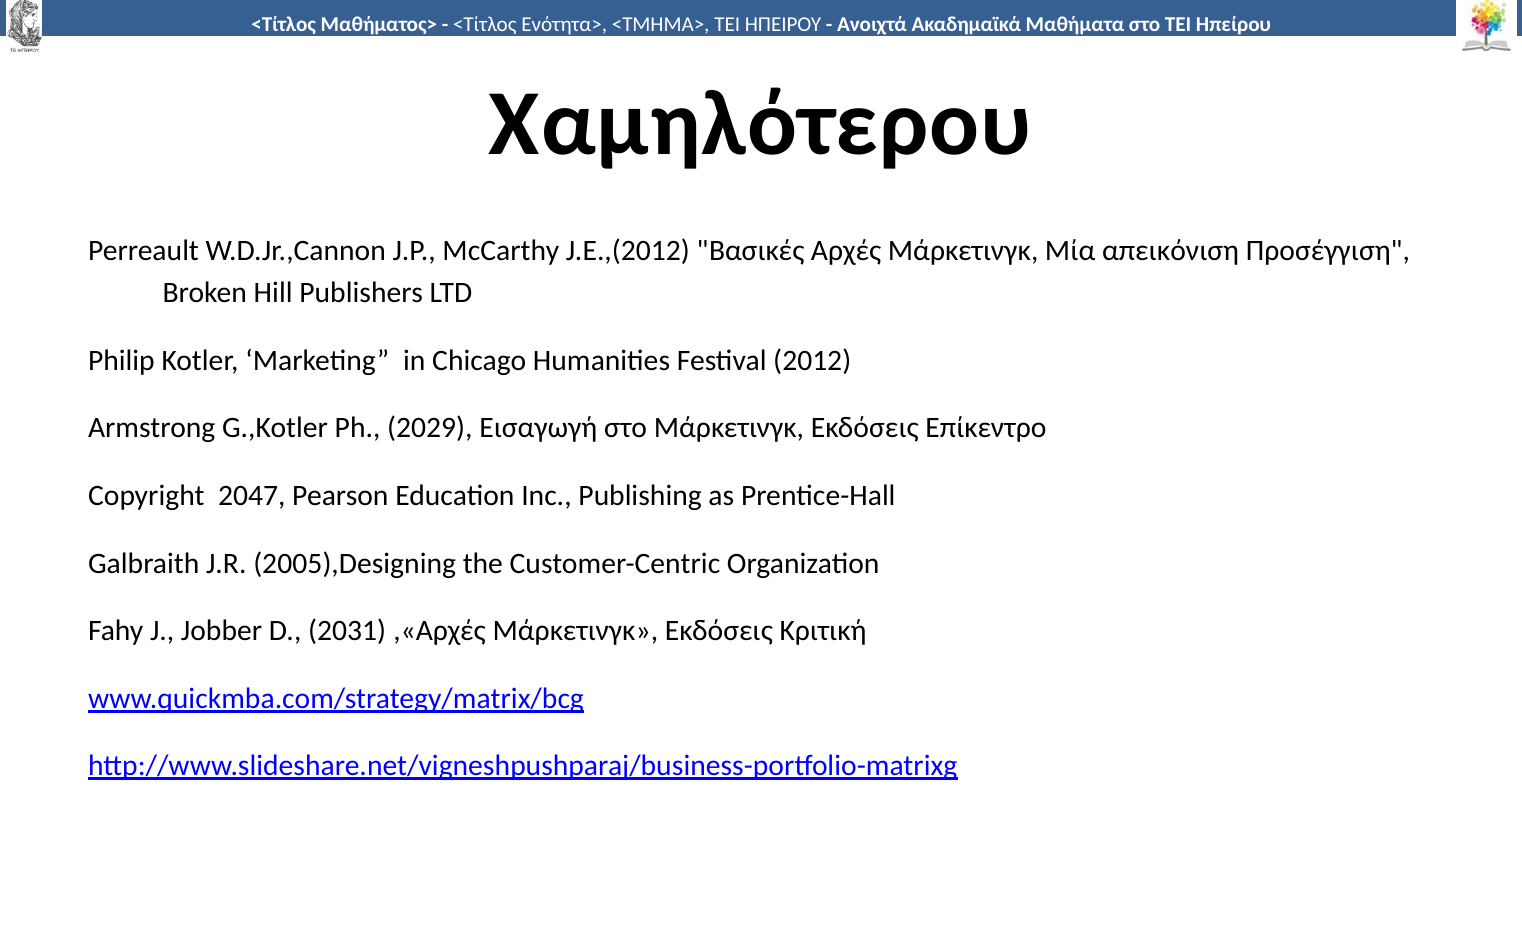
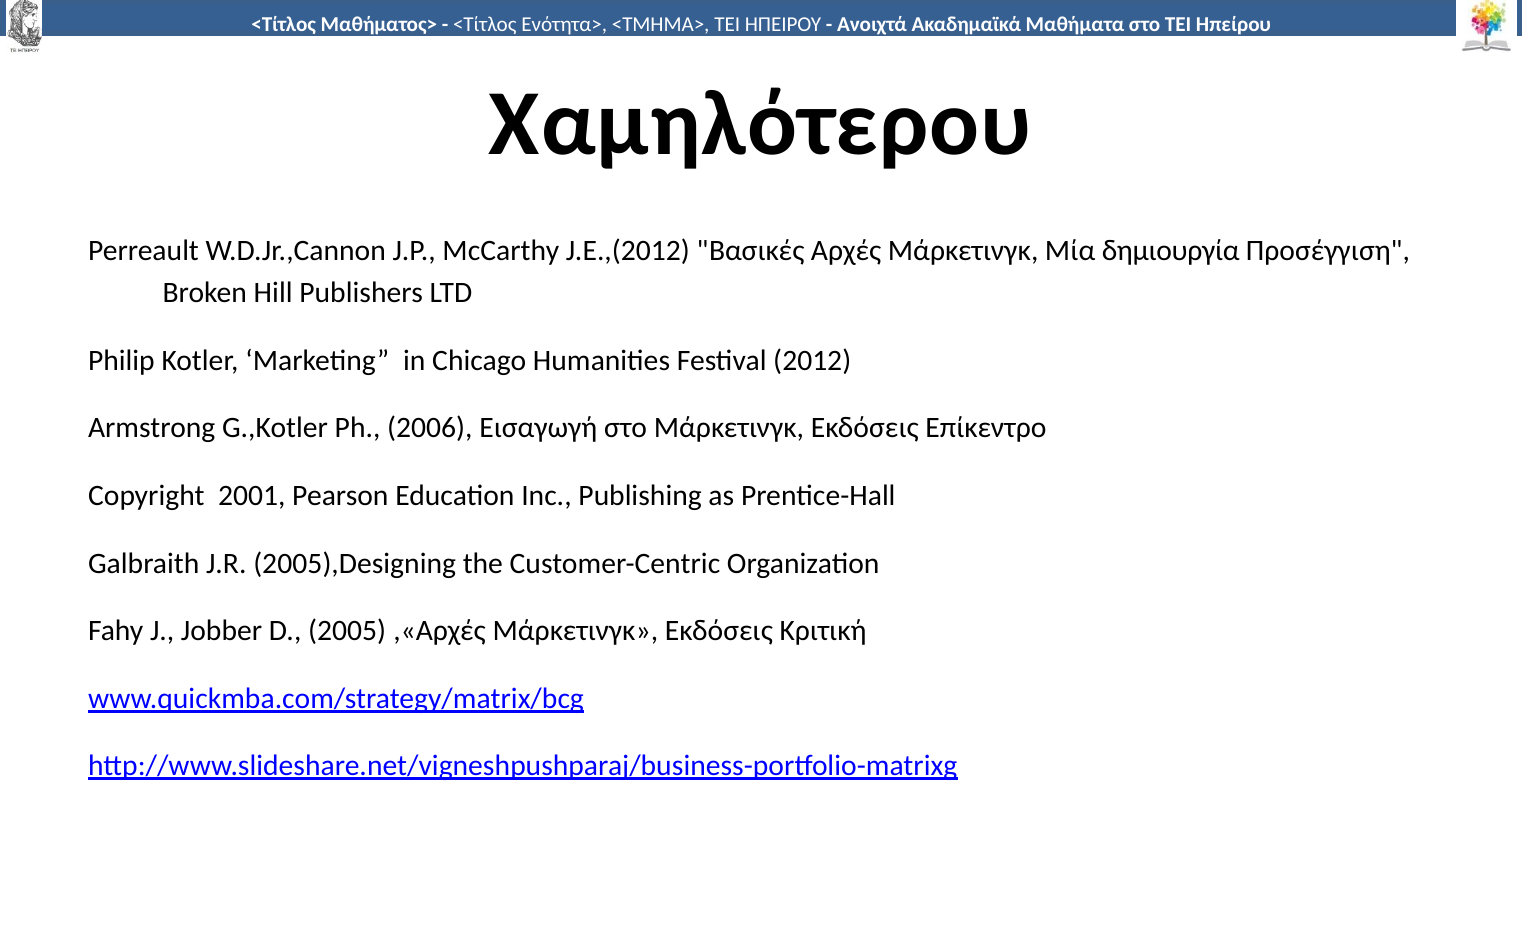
απεικόνιση: απεικόνιση -> δημιουργία (1171, 251)
2029: 2029 -> 2006 (430, 428)
2047: 2047 -> 2001 (252, 496)
2031: 2031 -> 2005 (347, 631)
